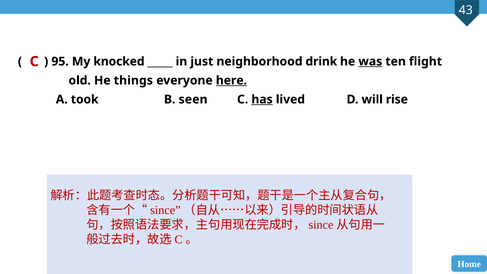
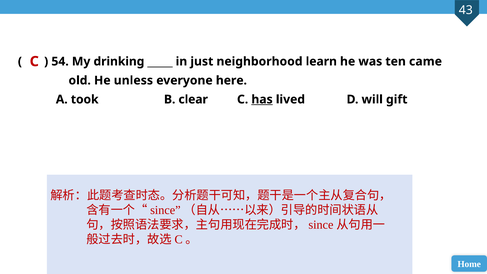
95: 95 -> 54 (60, 61)
knocked: knocked -> drinking (119, 61)
drink: drink -> learn (321, 61)
was underline: present -> none (370, 61)
flight: flight -> came (425, 61)
things: things -> unless (133, 80)
here underline: present -> none (231, 80)
seen: seen -> clear (193, 99)
rise: rise -> gift (397, 99)
